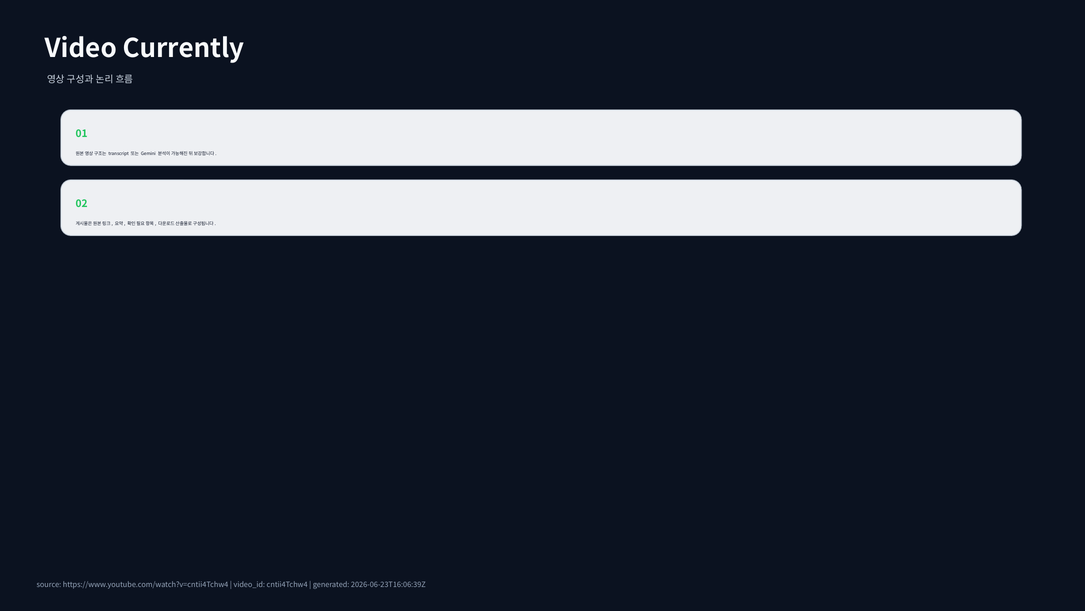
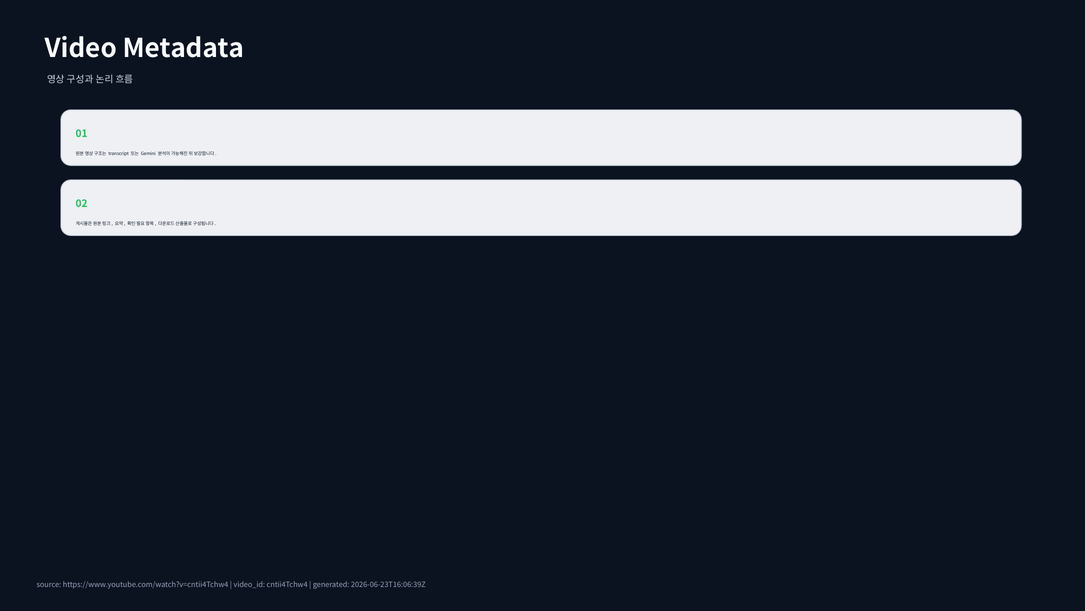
Currently: Currently -> Metadata (183, 49)
